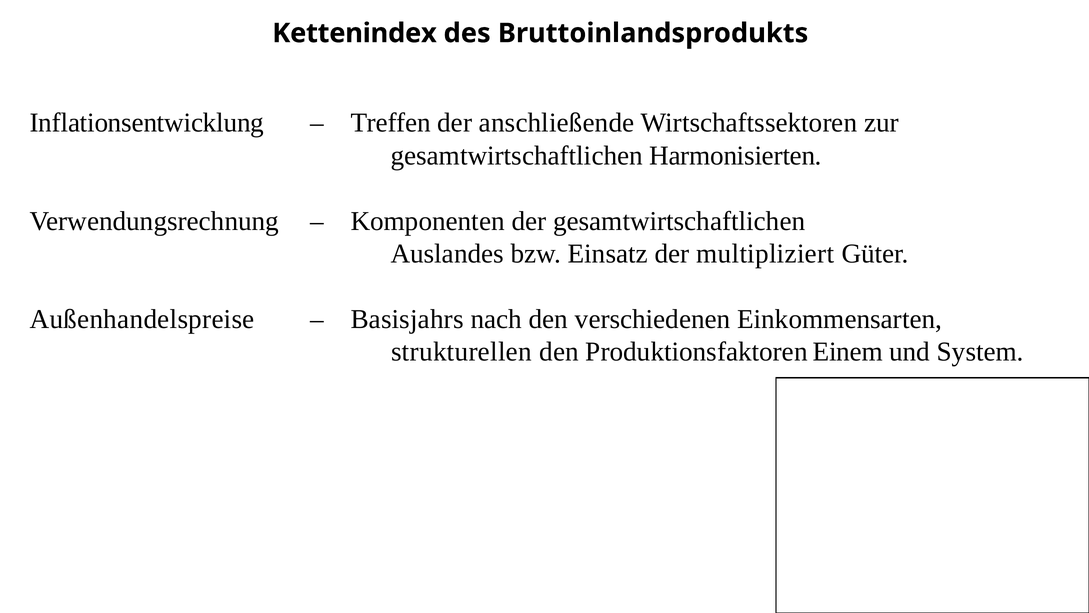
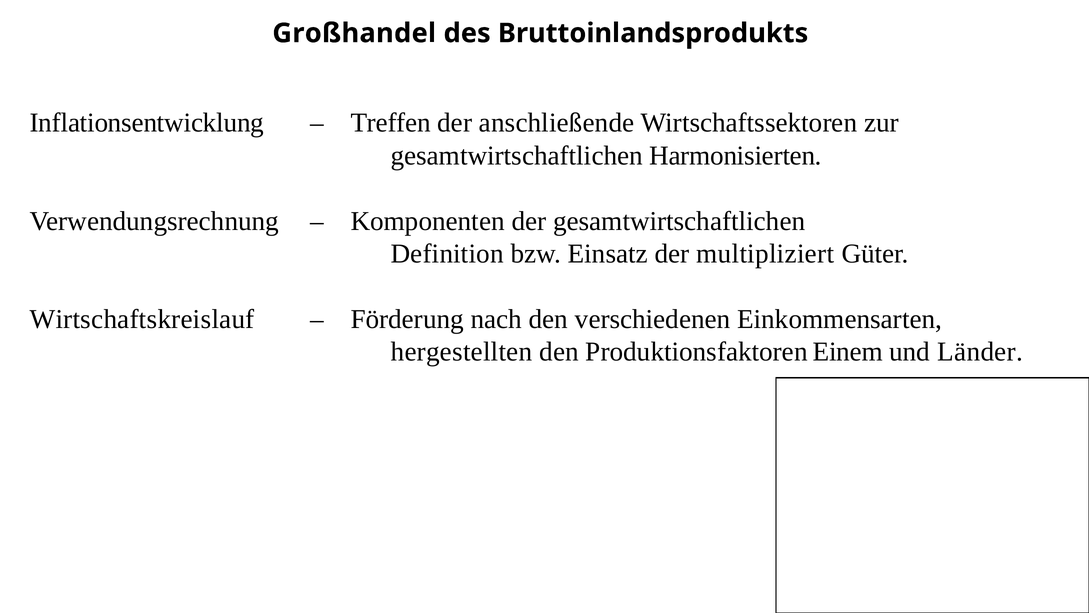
Kettenindex: Kettenindex -> Großhandel (354, 33)
Auslandes: Auslandes -> Definition (447, 254)
Außenhandelspreise: Außenhandelspreise -> Wirtschaftskreislauf (142, 319)
Basisjahrs: Basisjahrs -> Förderung (407, 319)
strukturellen: strukturellen -> hergestellten (462, 352)
System: System -> Länder (980, 352)
